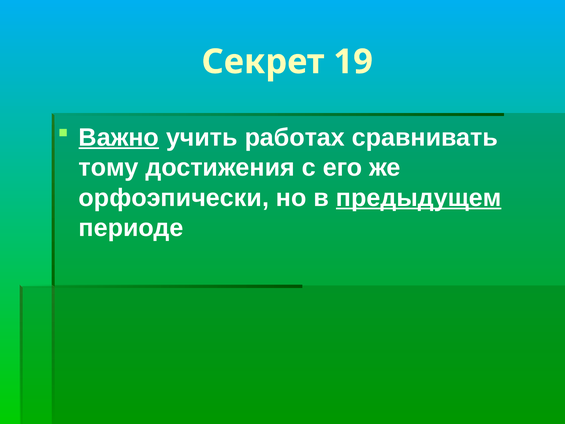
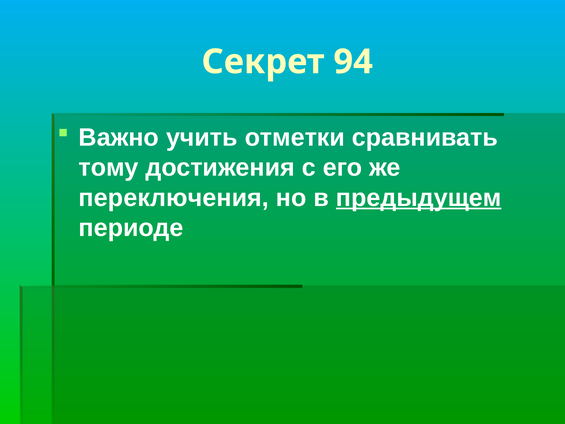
19: 19 -> 94 (353, 62)
Важно underline: present -> none (119, 137)
работах: работах -> отметки (295, 137)
орфоэпически: орфоэпически -> переключения (174, 198)
